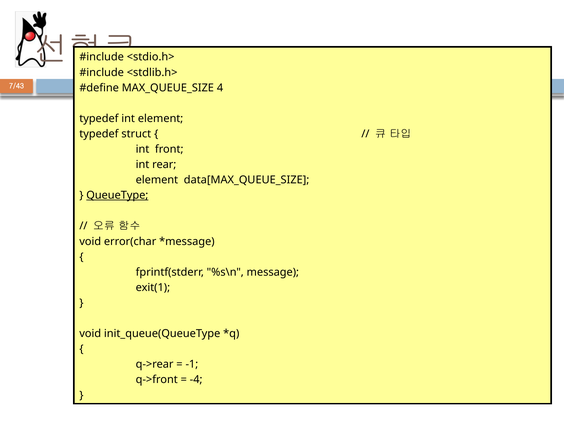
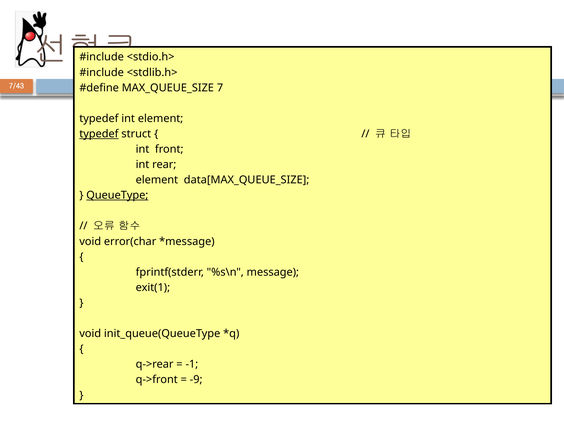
4: 4 -> 7 (220, 88)
typedef underline: none -> present (99, 134)
-4: -4 -> -9 (196, 380)
